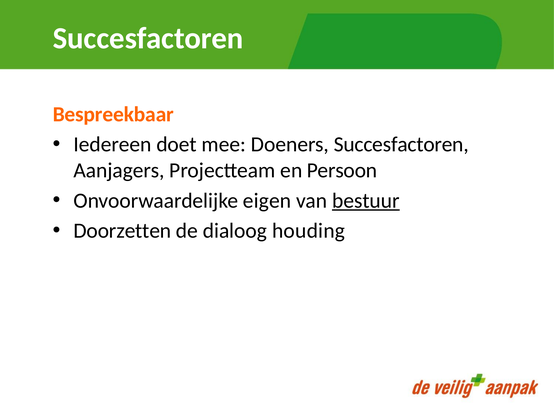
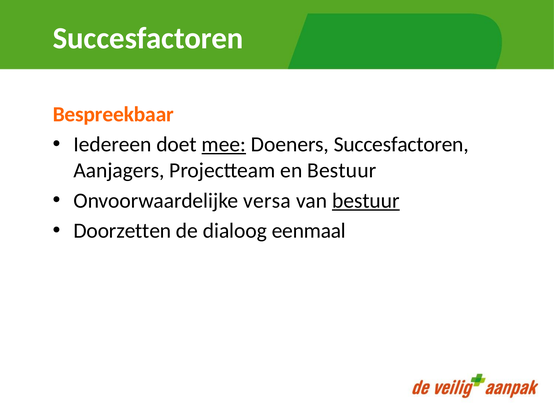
mee underline: none -> present (224, 144)
en Persoon: Persoon -> Bestuur (342, 170)
eigen: eigen -> versa (267, 200)
houding: houding -> eenmaal (309, 231)
